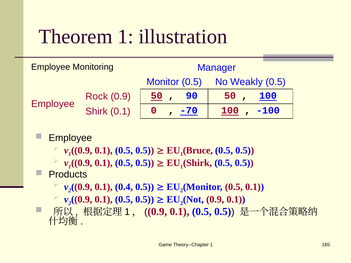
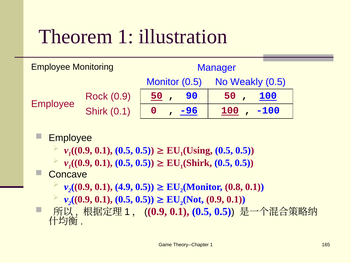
-70: -70 -> -96 (189, 110)
Bruce: Bruce -> Using (198, 150)
Products: Products -> Concave (68, 175)
0.4: 0.4 -> 4.9 (124, 187)
0.5: 0.5 -> 0.8 (234, 187)
